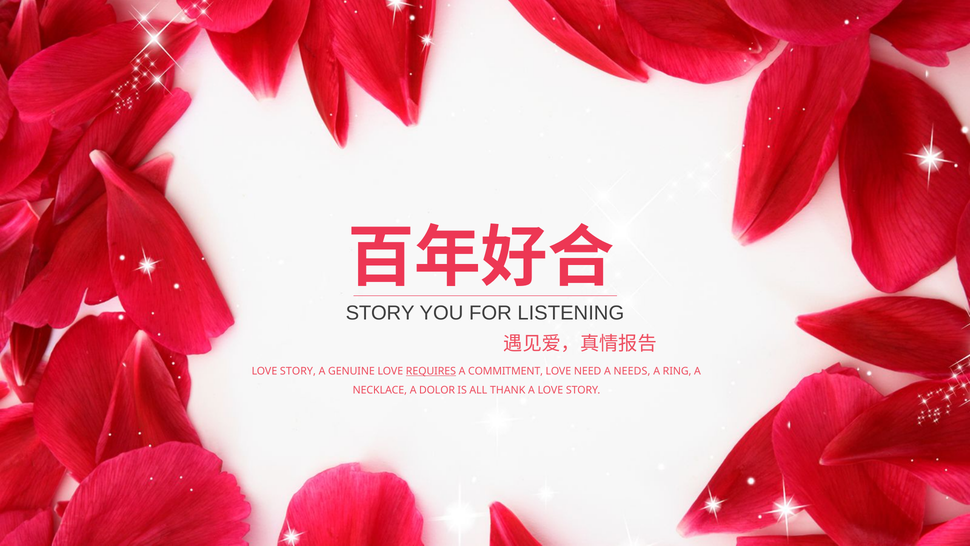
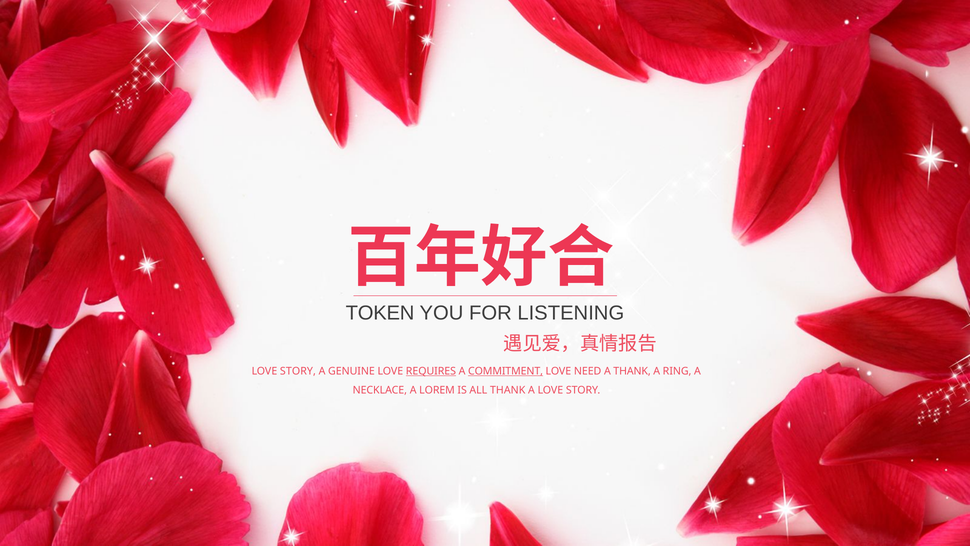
STORY: STORY -> TOKEN (380, 313)
COMMITMENT underline: none -> present (506, 371)
A NEEDS: NEEDS -> THANK (632, 371)
DOLOR: DOLOR -> LOREM (437, 390)
